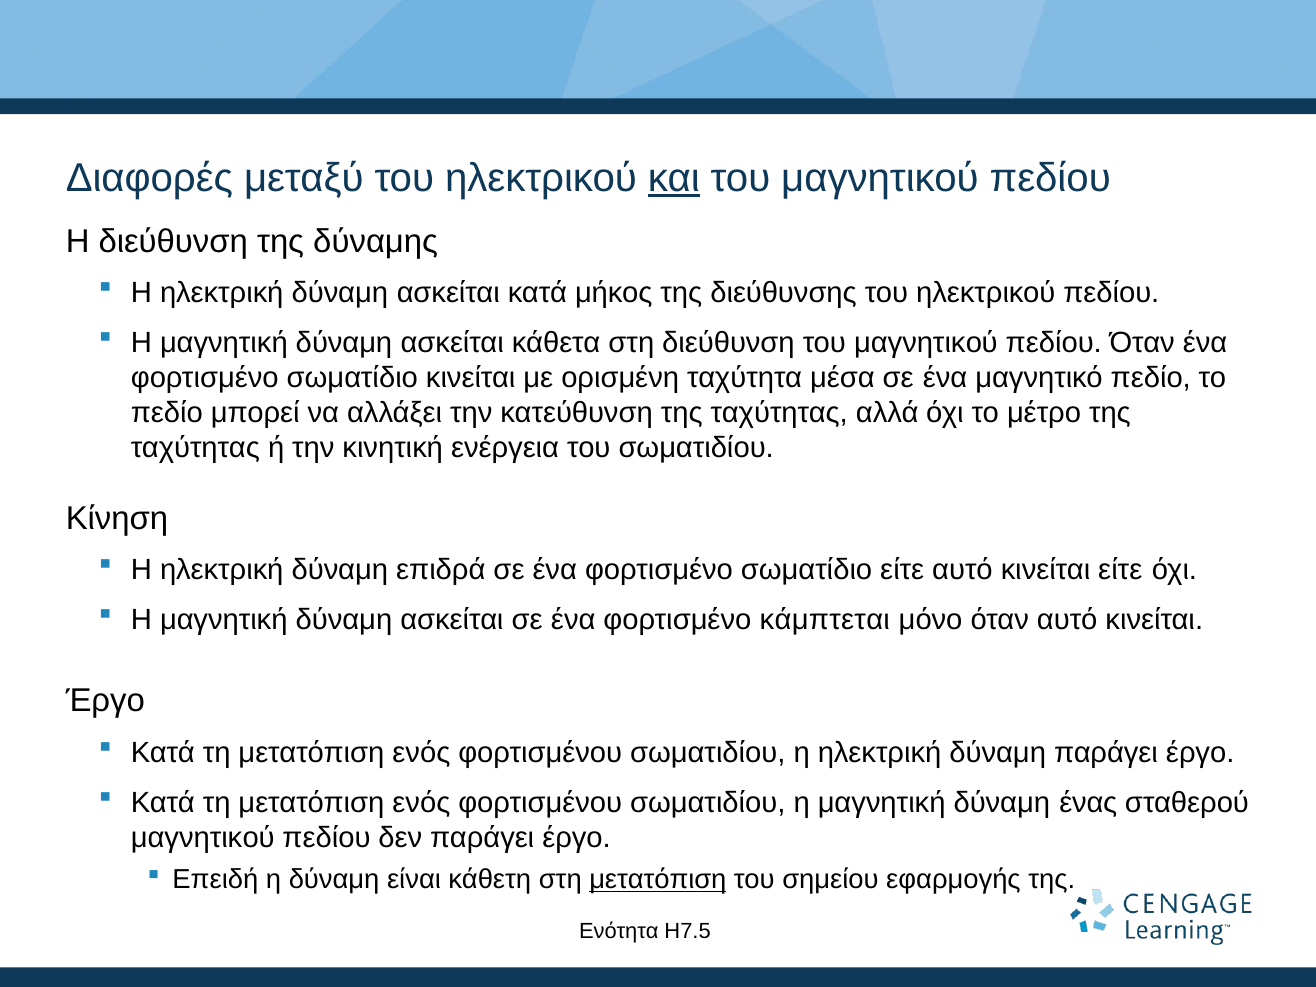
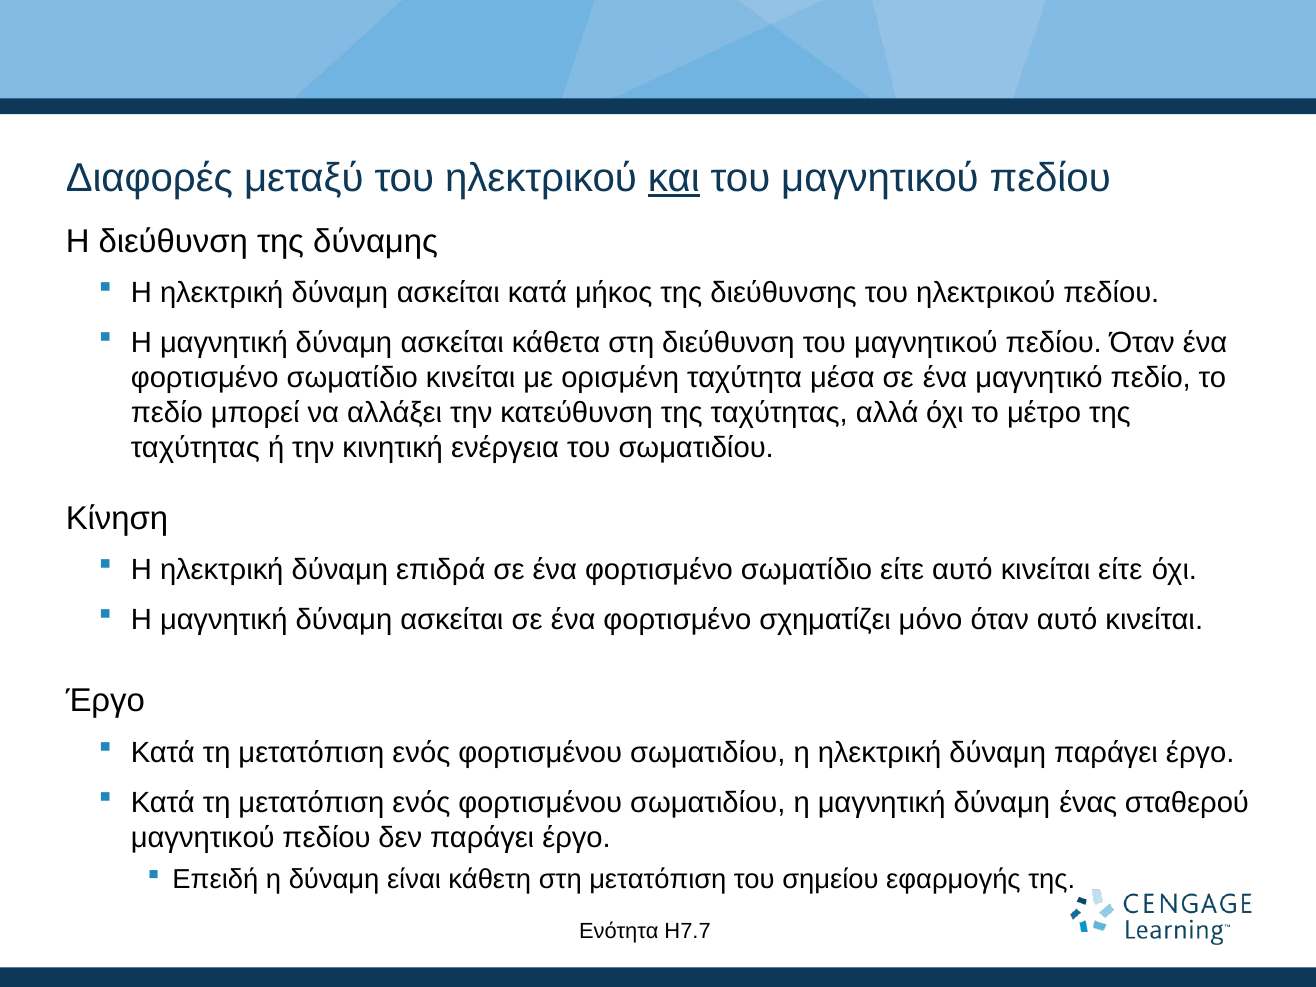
κάμπτεται: κάμπτεται -> σχηματίζει (825, 620)
μετατόπιση underline: present -> none (658, 880)
Η7.5: Η7.5 -> Η7.7 (688, 931)
